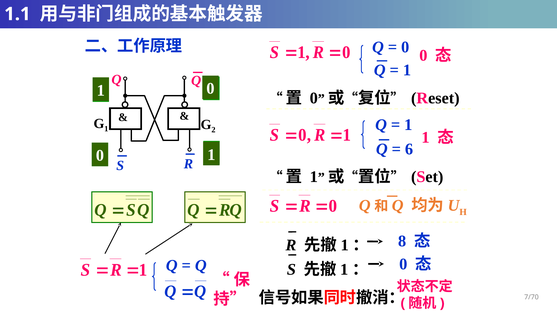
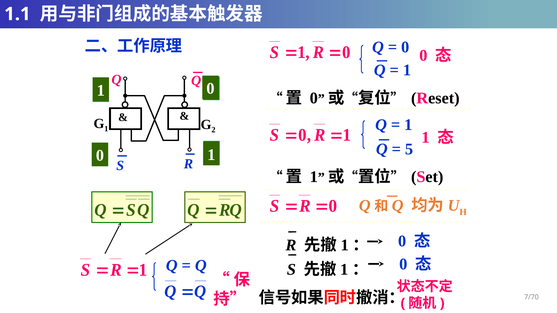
6: 6 -> 5 (409, 149)
8: 8 -> 0 (402, 241)
